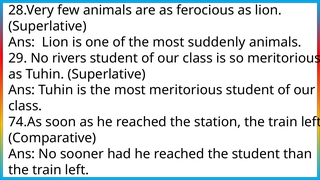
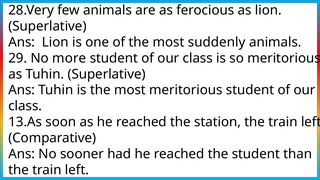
rivers: rivers -> more (69, 58)
74.As: 74.As -> 13.As (25, 122)
